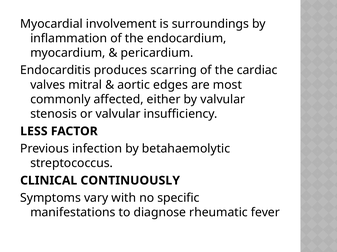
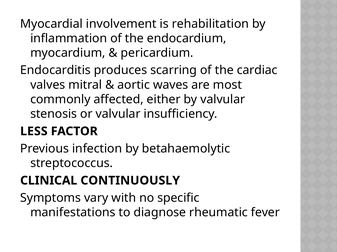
surroundings: surroundings -> rehabilitation (210, 24)
edges: edges -> waves (171, 85)
